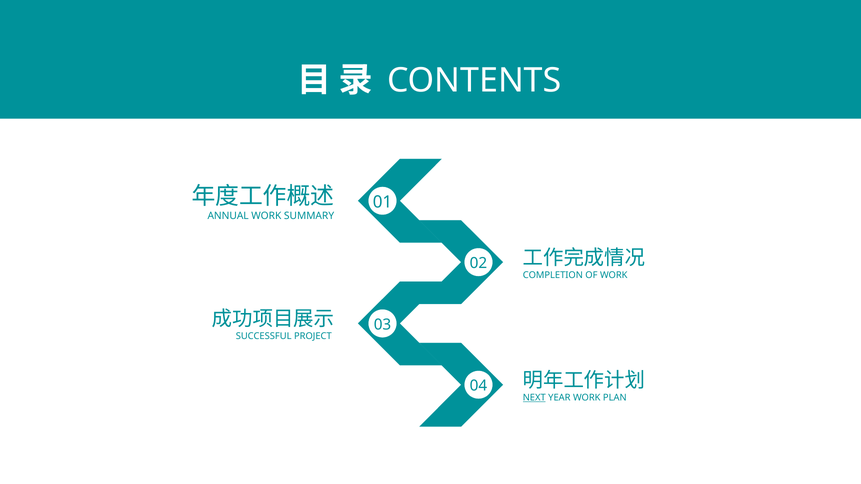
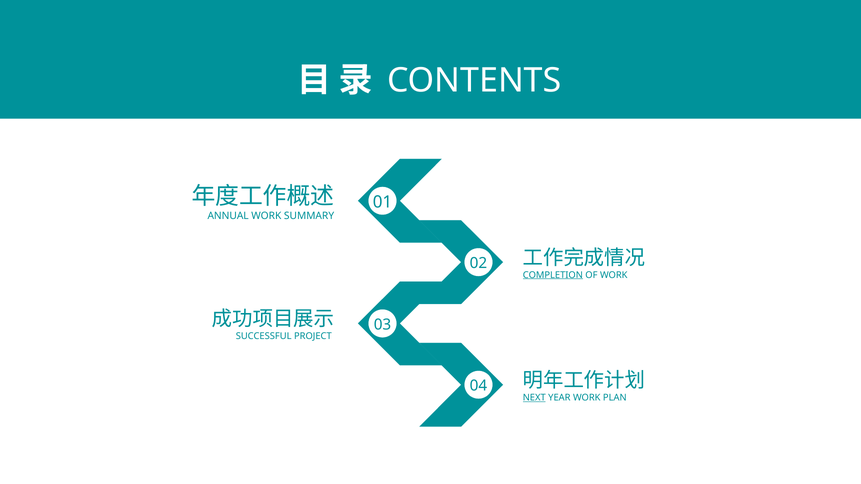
COMPLETION underline: none -> present (553, 275)
